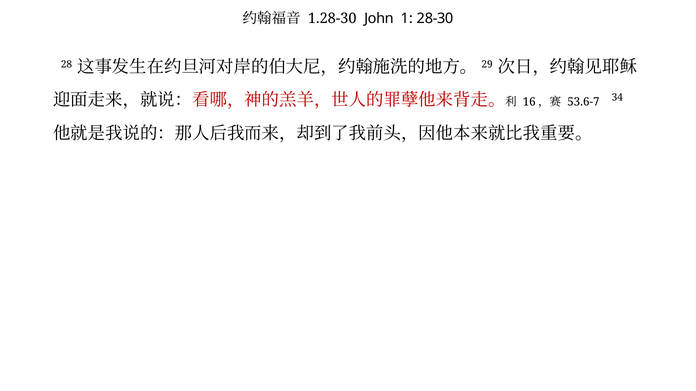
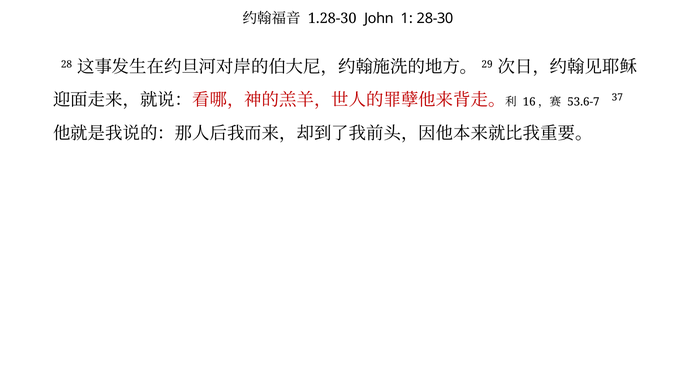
34: 34 -> 37 (617, 98)
